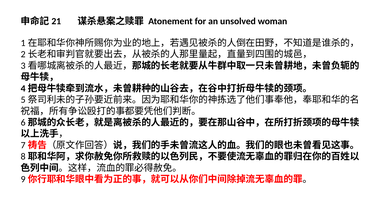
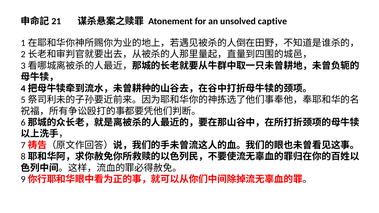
woman: woman -> captive (272, 21)
